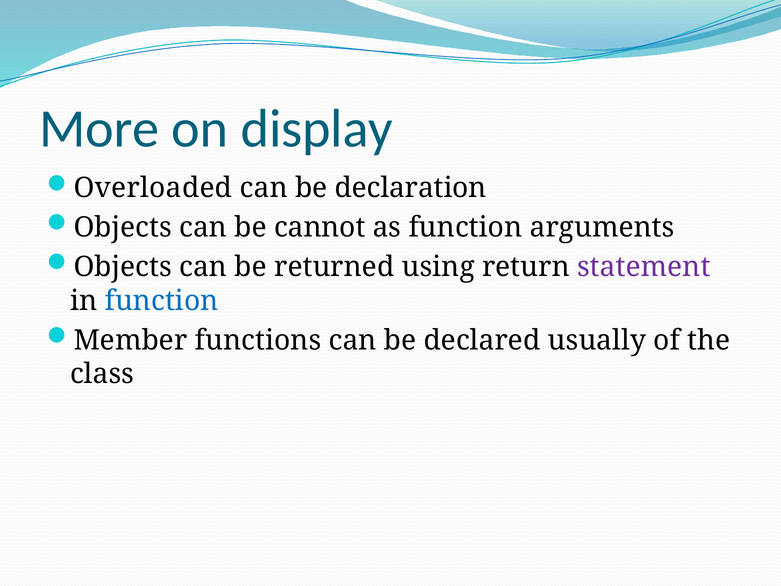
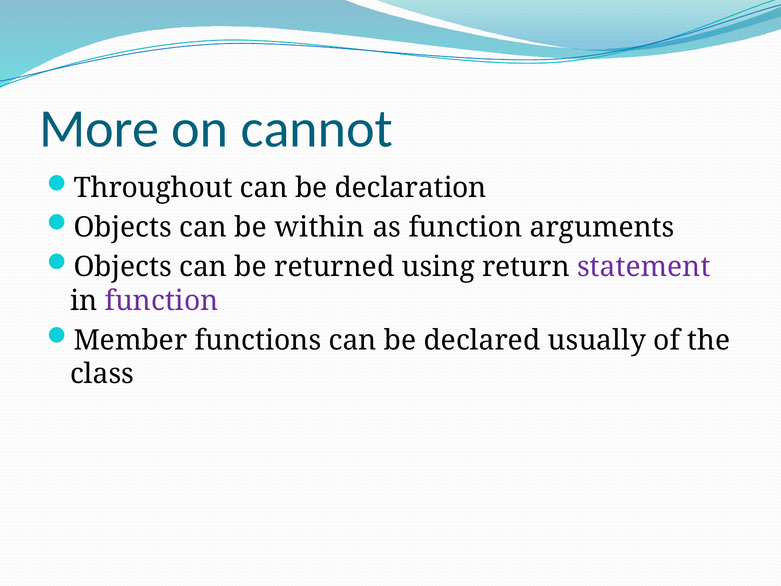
display: display -> cannot (317, 129)
Overloaded: Overloaded -> Throughout (153, 188)
cannot: cannot -> within (320, 227)
function colour: blue -> purple (162, 301)
